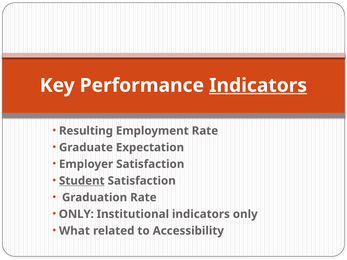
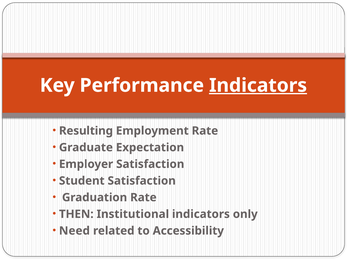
Student underline: present -> none (82, 181)
ONLY: ONLY -> THEN (76, 214)
What: What -> Need (74, 231)
